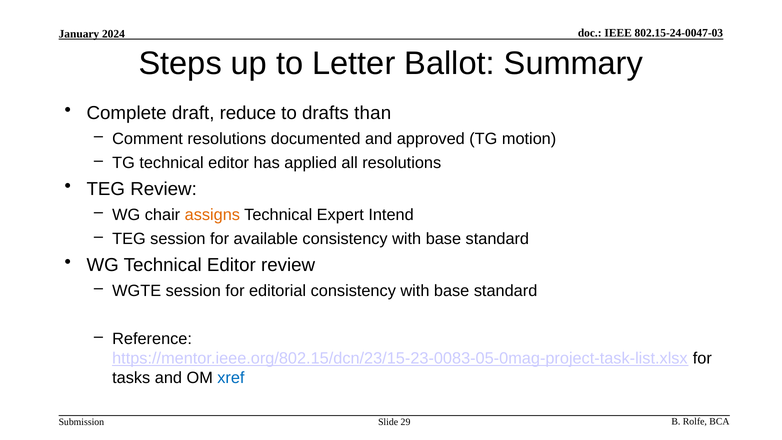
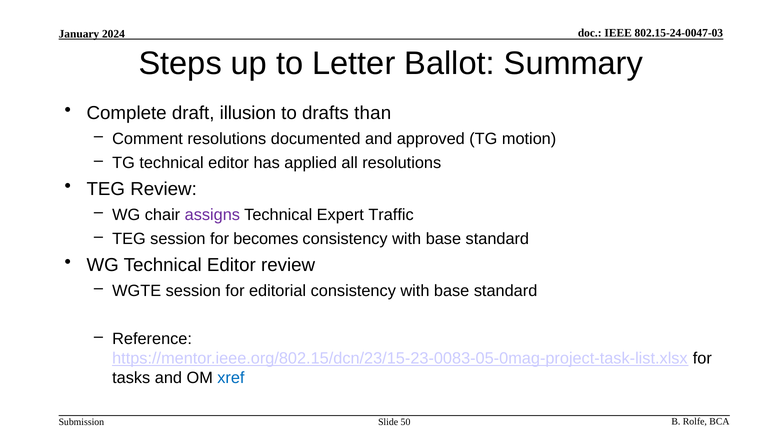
reduce: reduce -> illusion (248, 113)
assigns colour: orange -> purple (212, 215)
Intend: Intend -> Traffic (391, 215)
available: available -> becomes (266, 239)
29: 29 -> 50 (406, 422)
